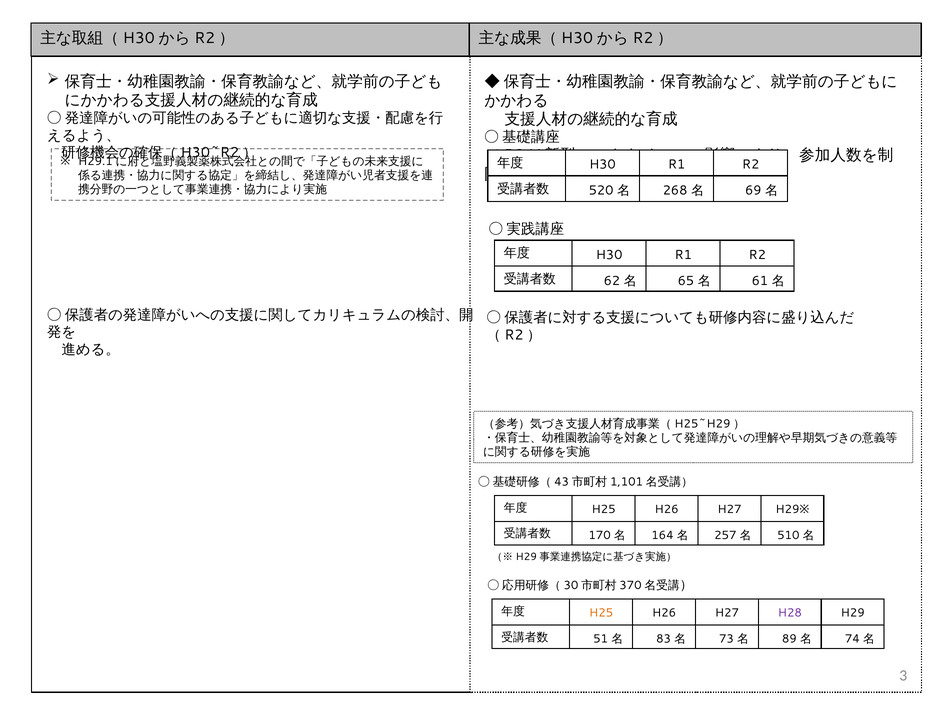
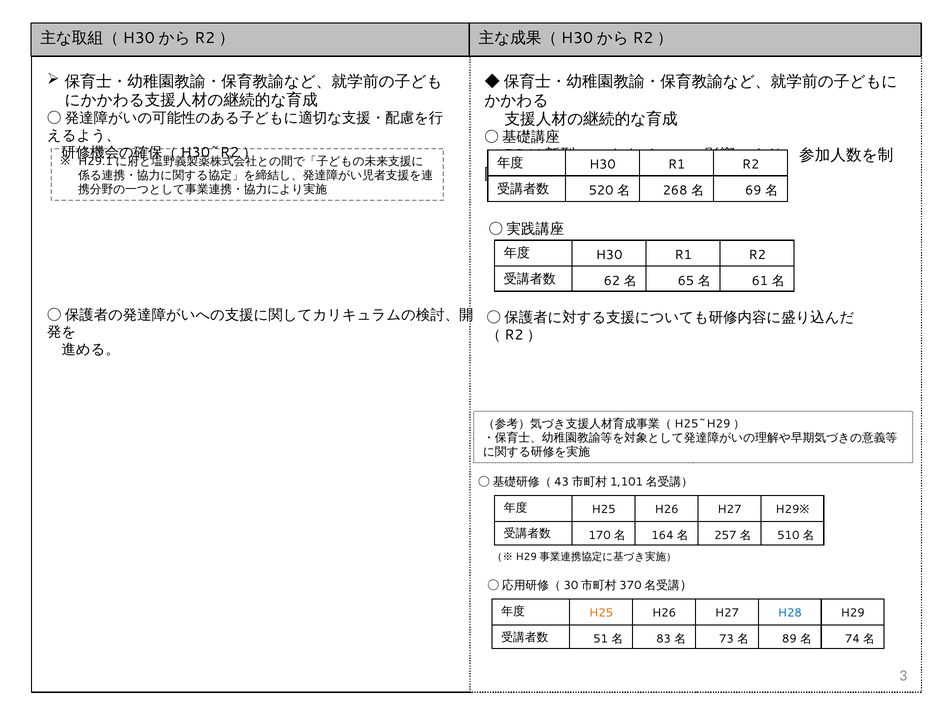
H28 colour: purple -> blue (790, 613)
